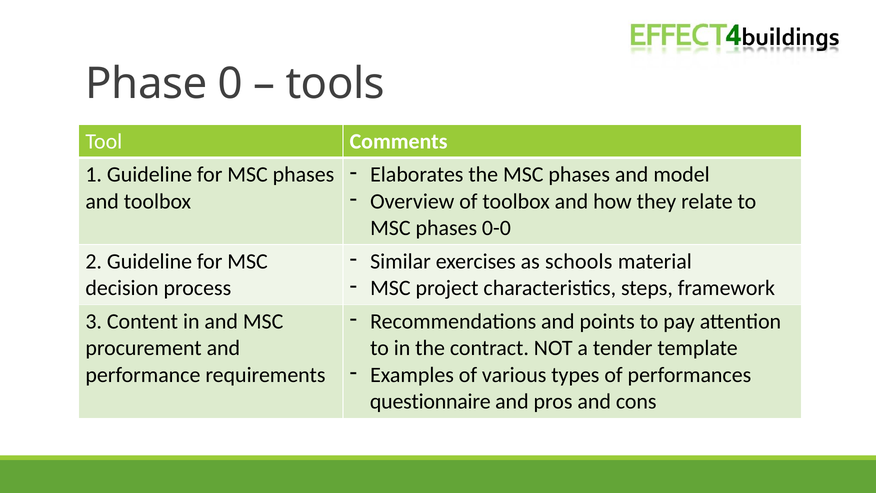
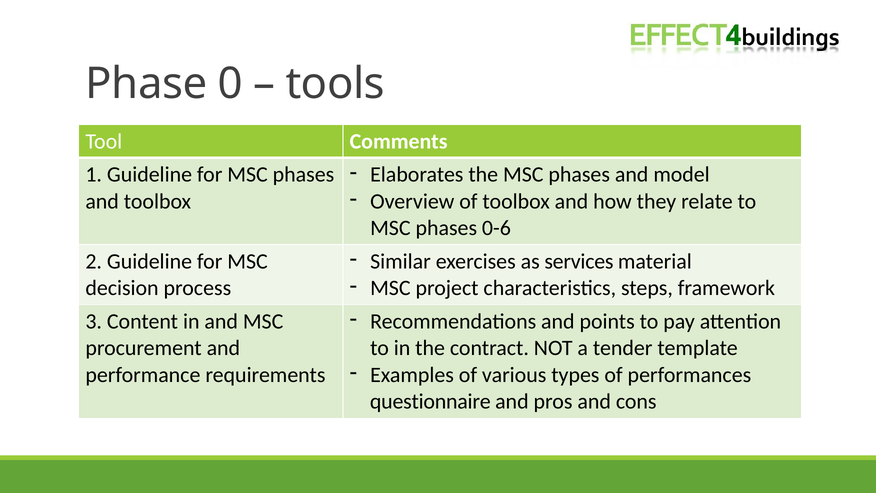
0-0: 0-0 -> 0-6 (496, 228)
schools: schools -> services (579, 261)
